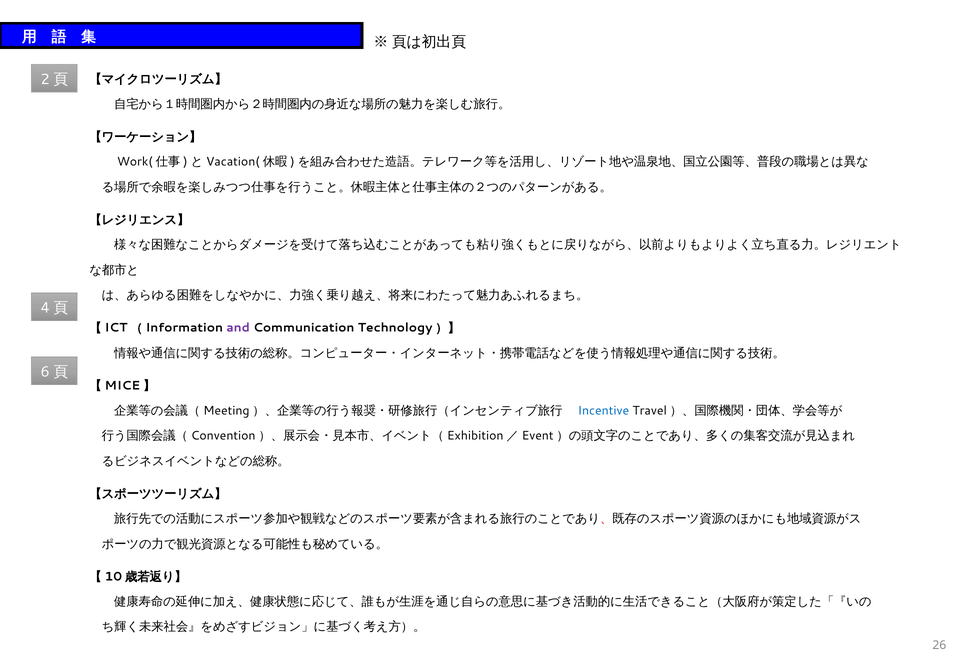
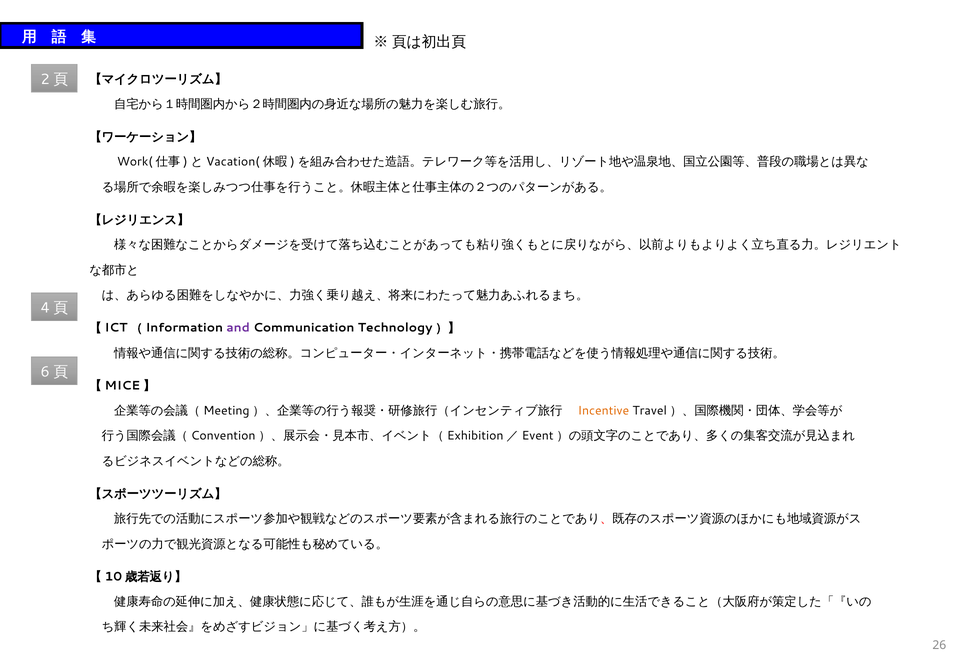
Incentive colour: blue -> orange (603, 411)
